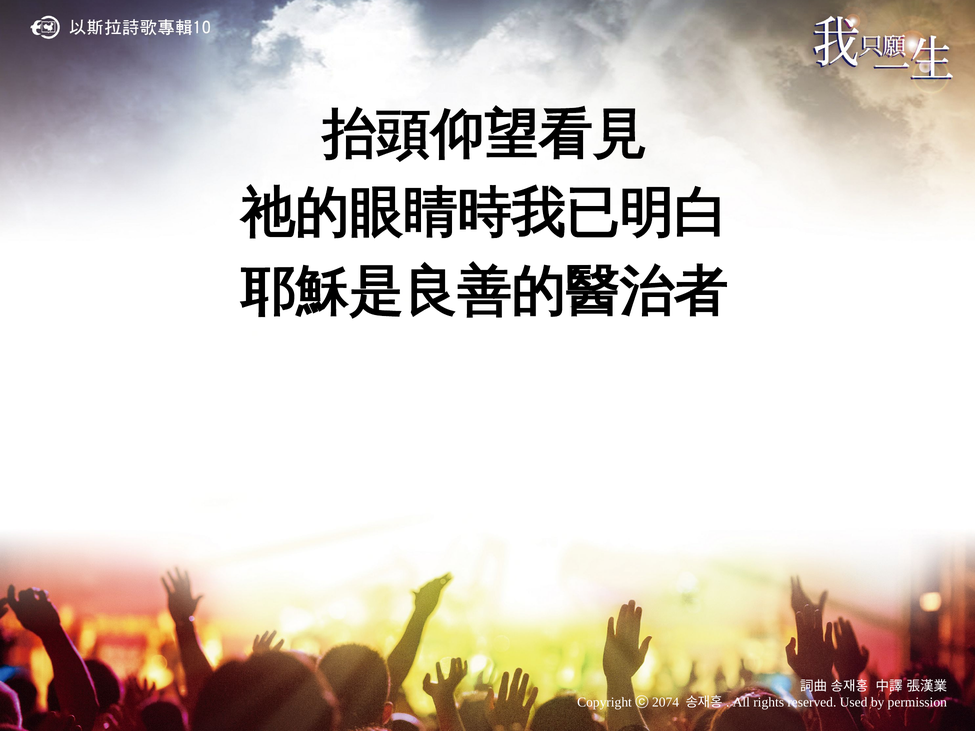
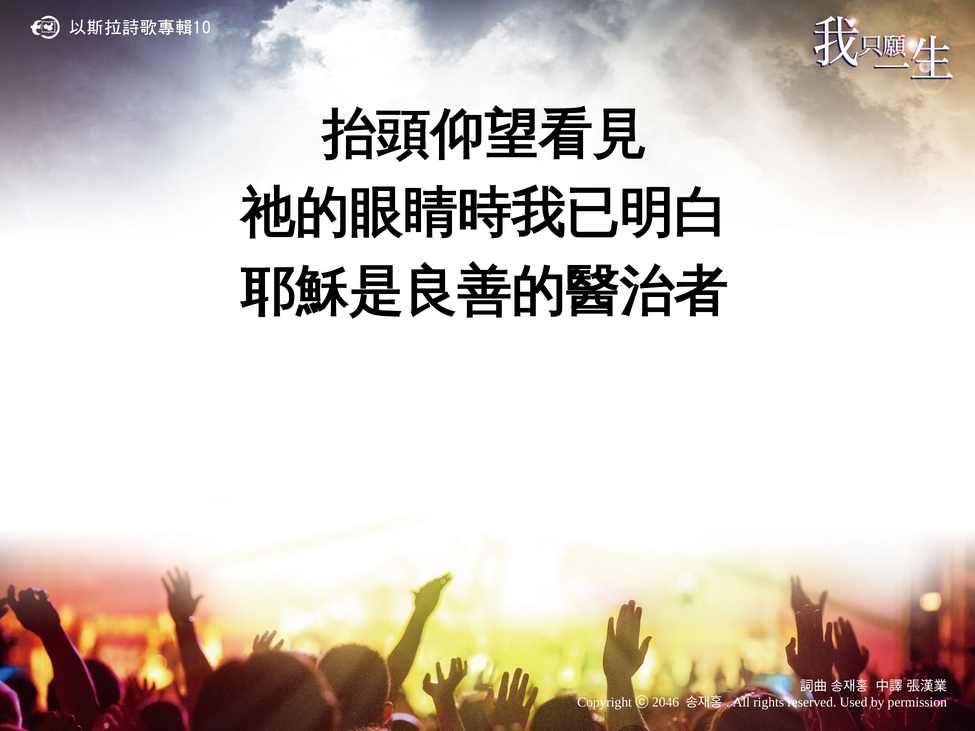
2074: 2074 -> 2046 (666, 703)
